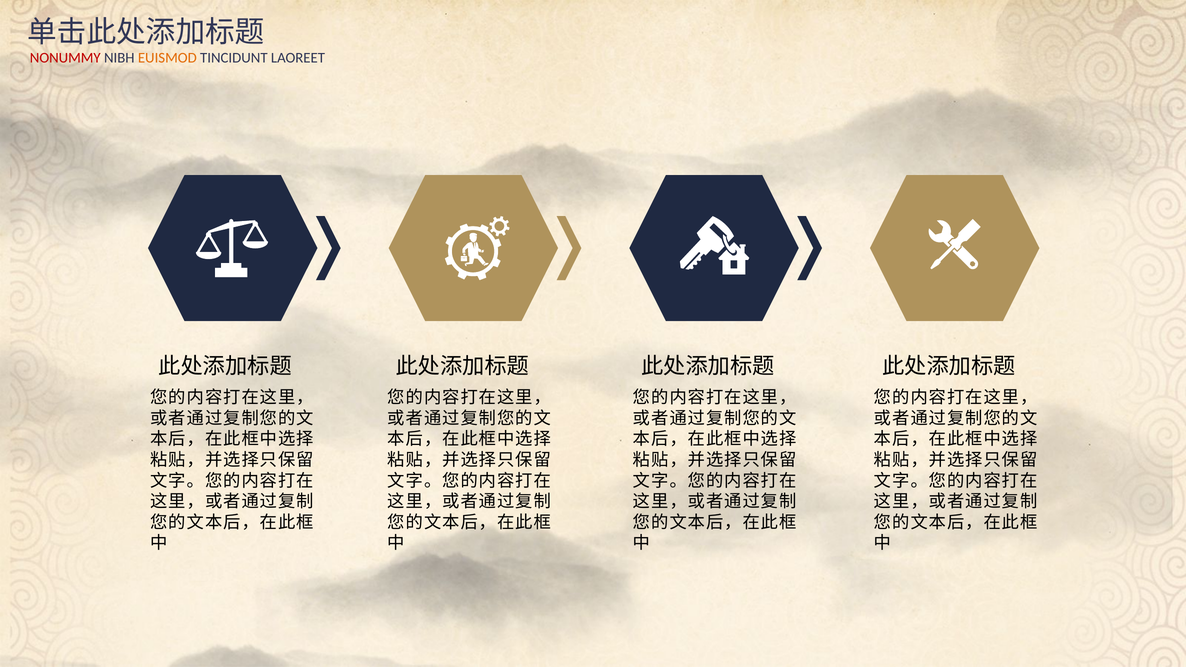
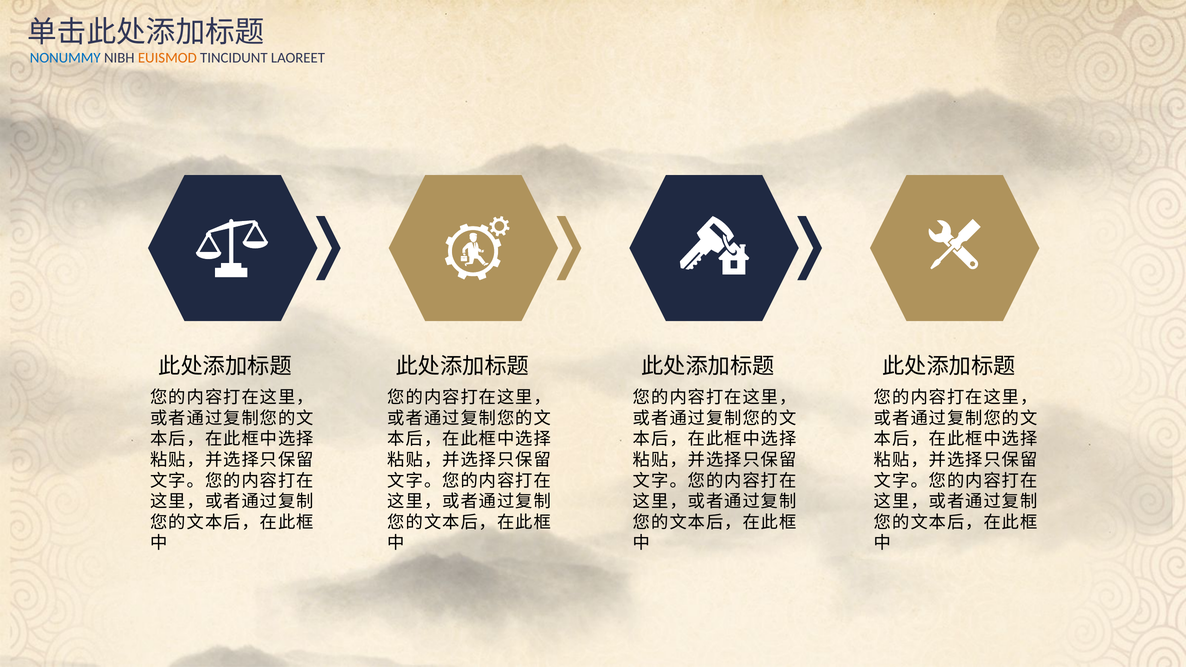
NONUMMY colour: red -> blue (65, 58)
